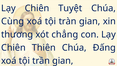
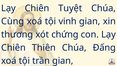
tràn: tràn -> vinh (68, 21)
chẳng: chẳng -> chứng (65, 34)
